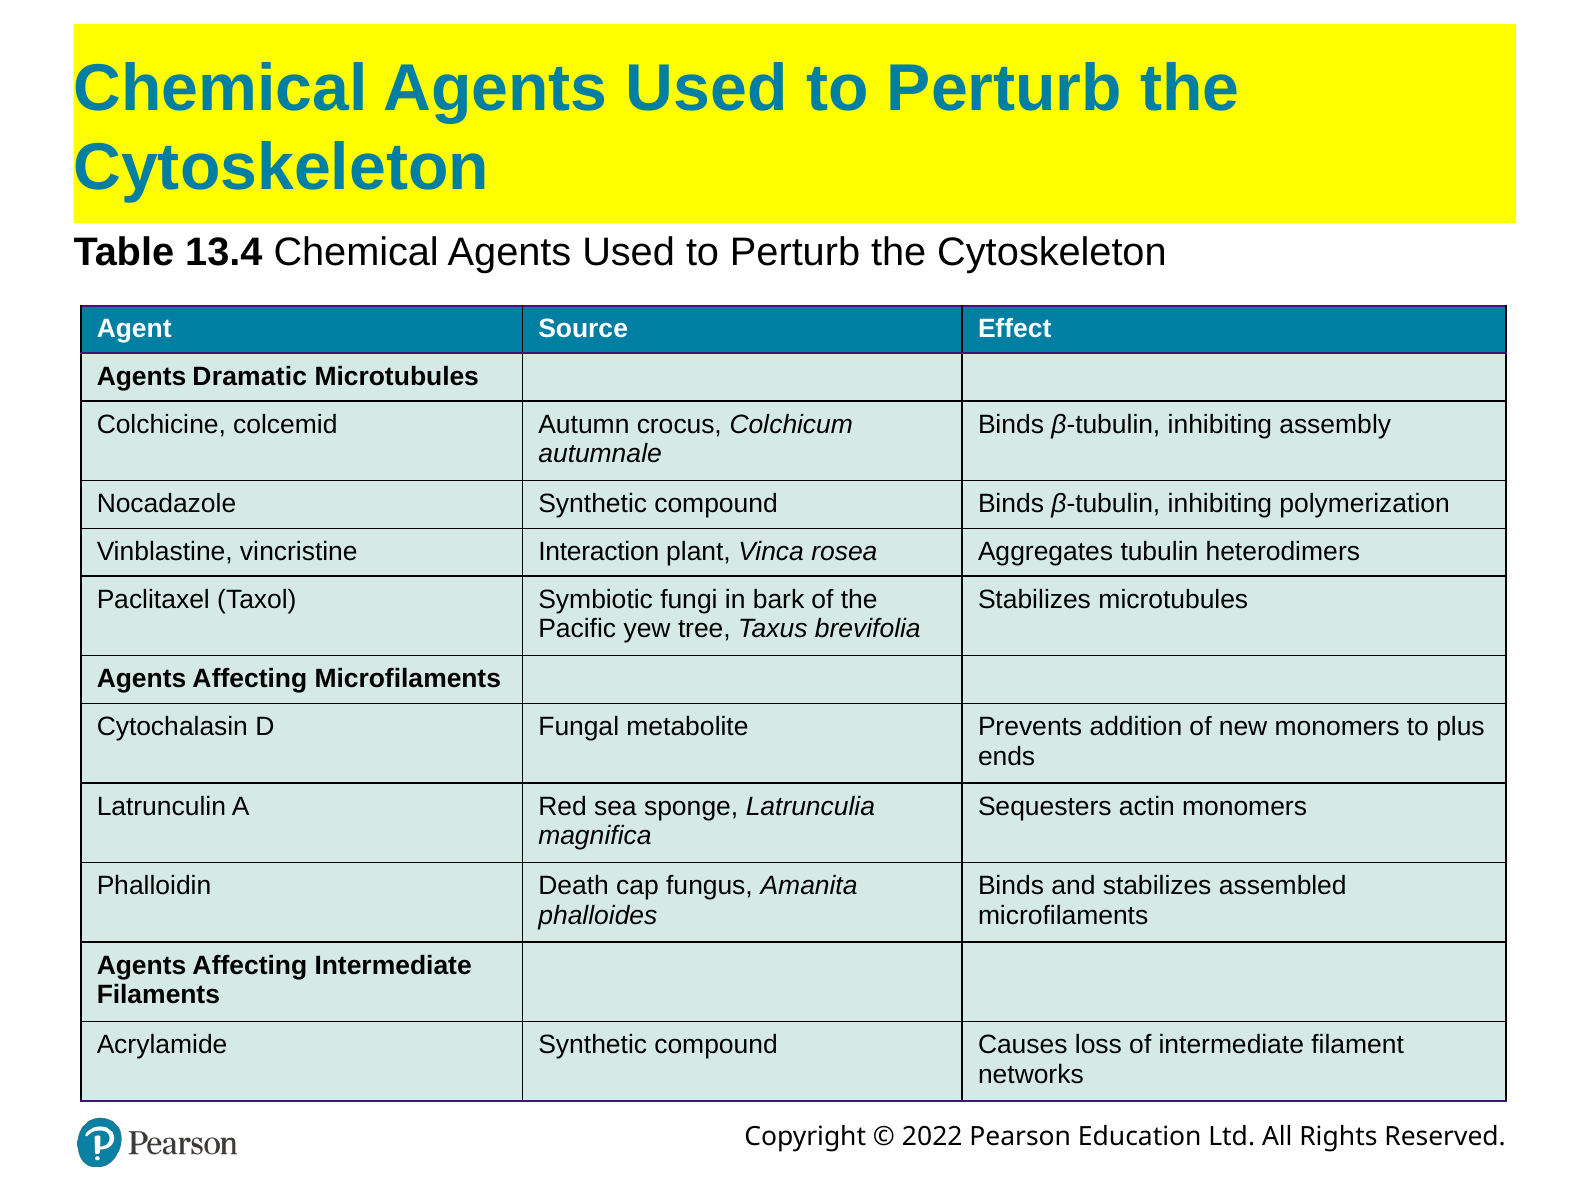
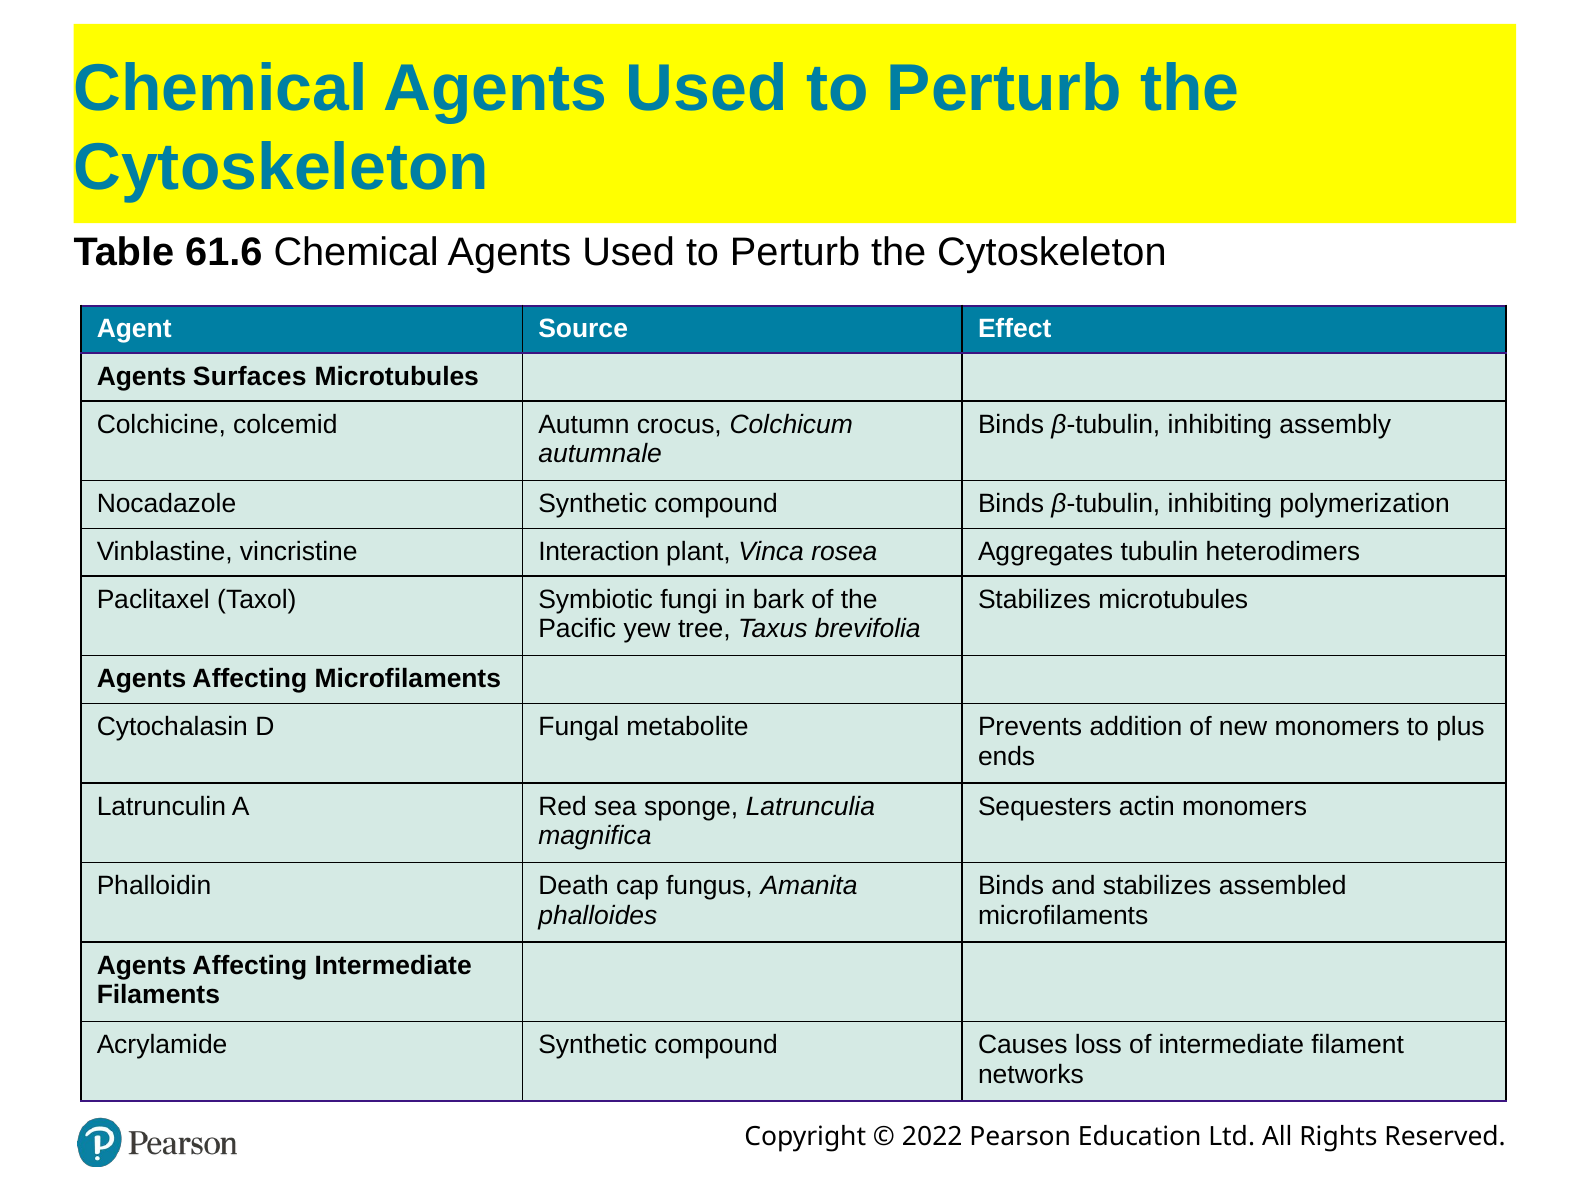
13.4: 13.4 -> 61.6 (224, 252)
Dramatic: Dramatic -> Surfaces (250, 377)
